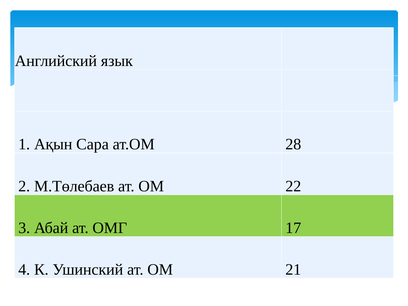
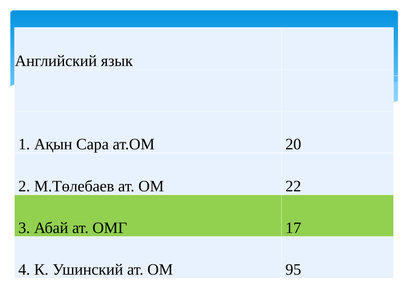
28: 28 -> 20 (293, 144)
21: 21 -> 95 (293, 270)
